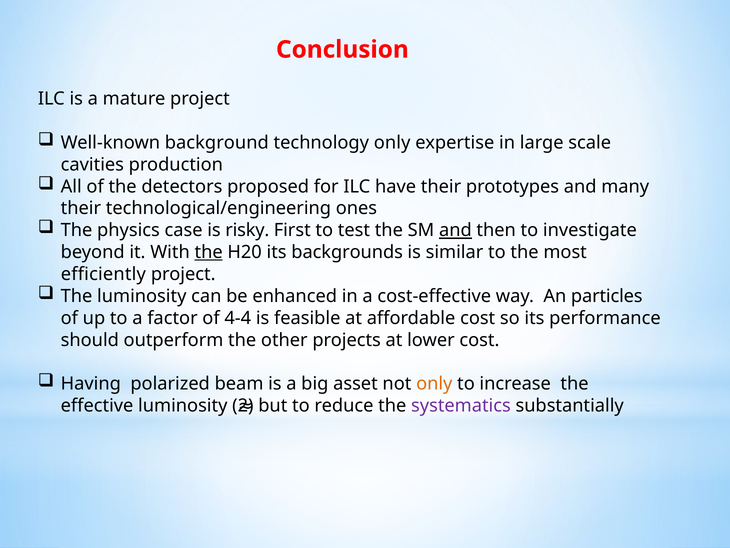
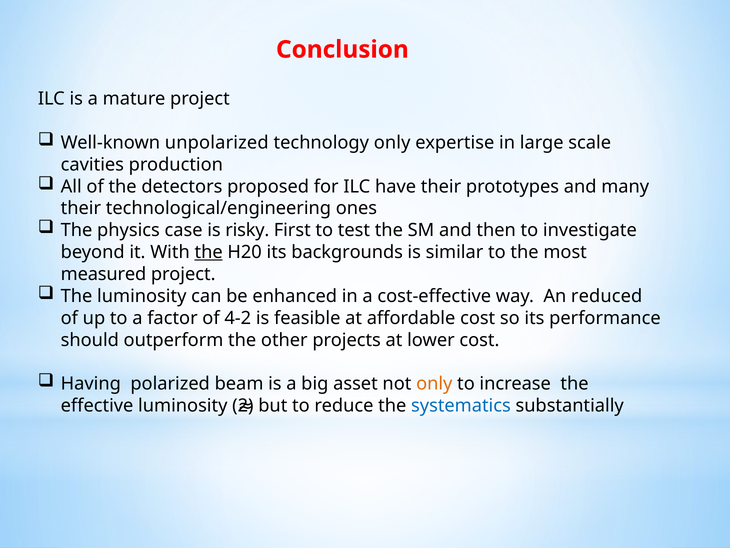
background: background -> unpolarized (217, 143)
and underline: present -> none (455, 230)
efficiently: efficiently -> measured (104, 274)
particles: particles -> reduced (607, 296)
4-4: 4-4 -> 4-2 (238, 318)
systematics colour: purple -> blue (461, 405)
